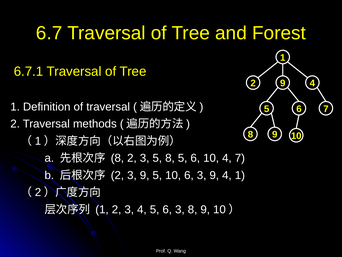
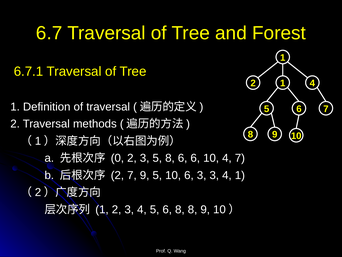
2 9: 9 -> 1 (283, 83)
8: 8 -> 0 (117, 158)
8 5: 5 -> 6 (183, 158)
3: 3 -> 7 (132, 175)
6 3 9: 9 -> 3 (214, 175)
5 6 3: 3 -> 8 (180, 209)
